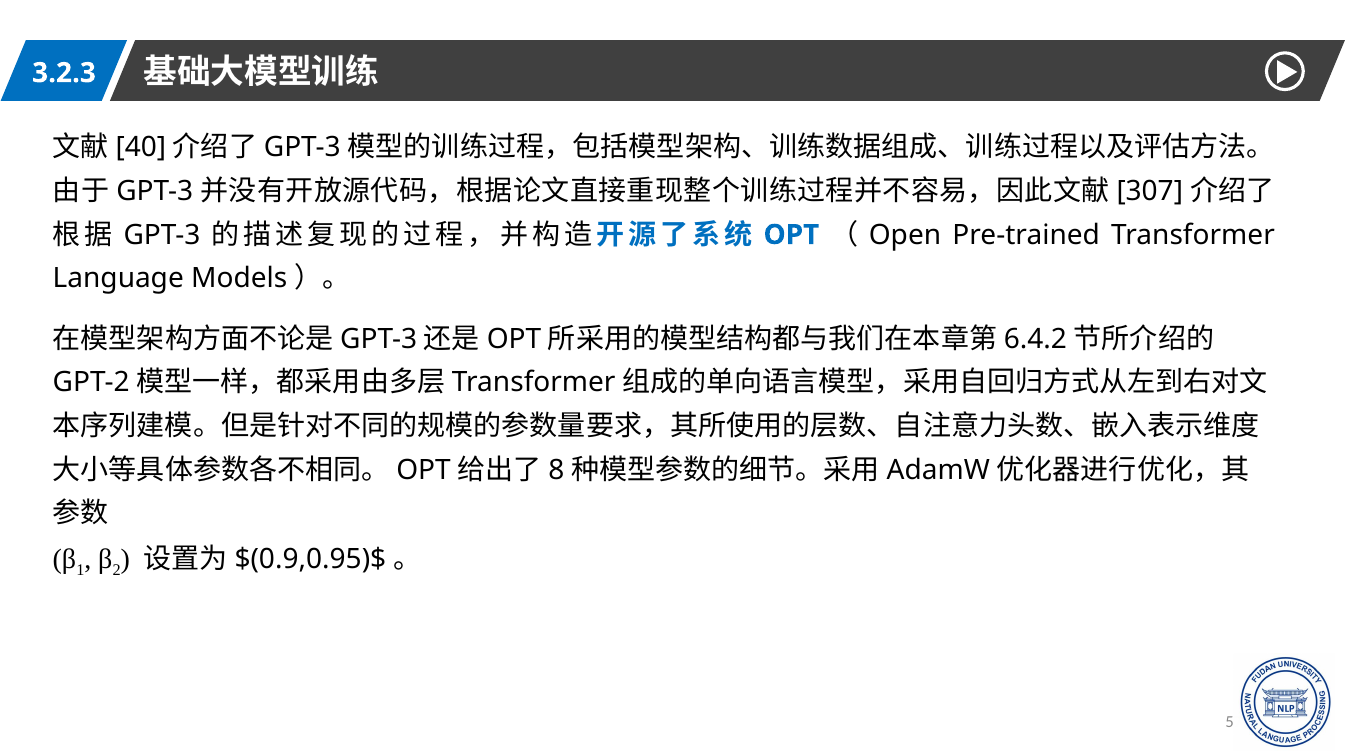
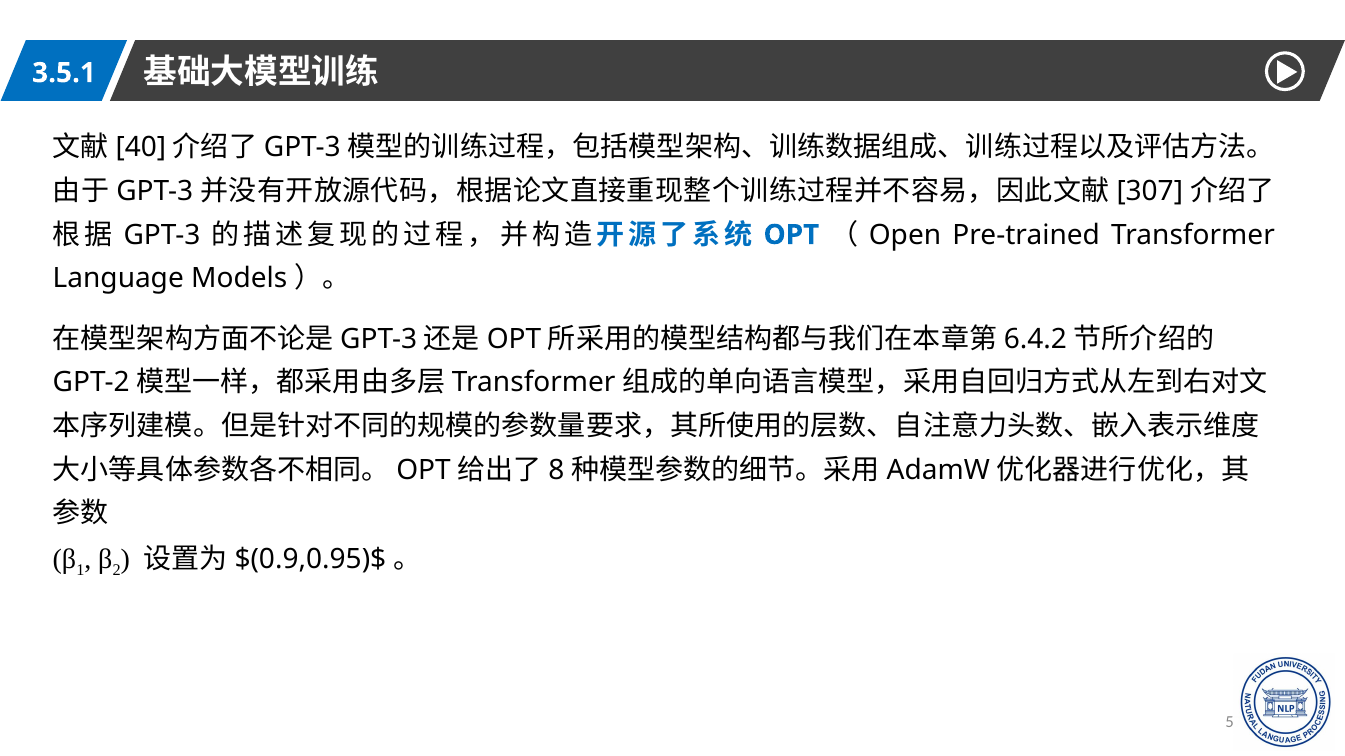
3.2.3: 3.2.3 -> 3.5.1 (64, 73)
